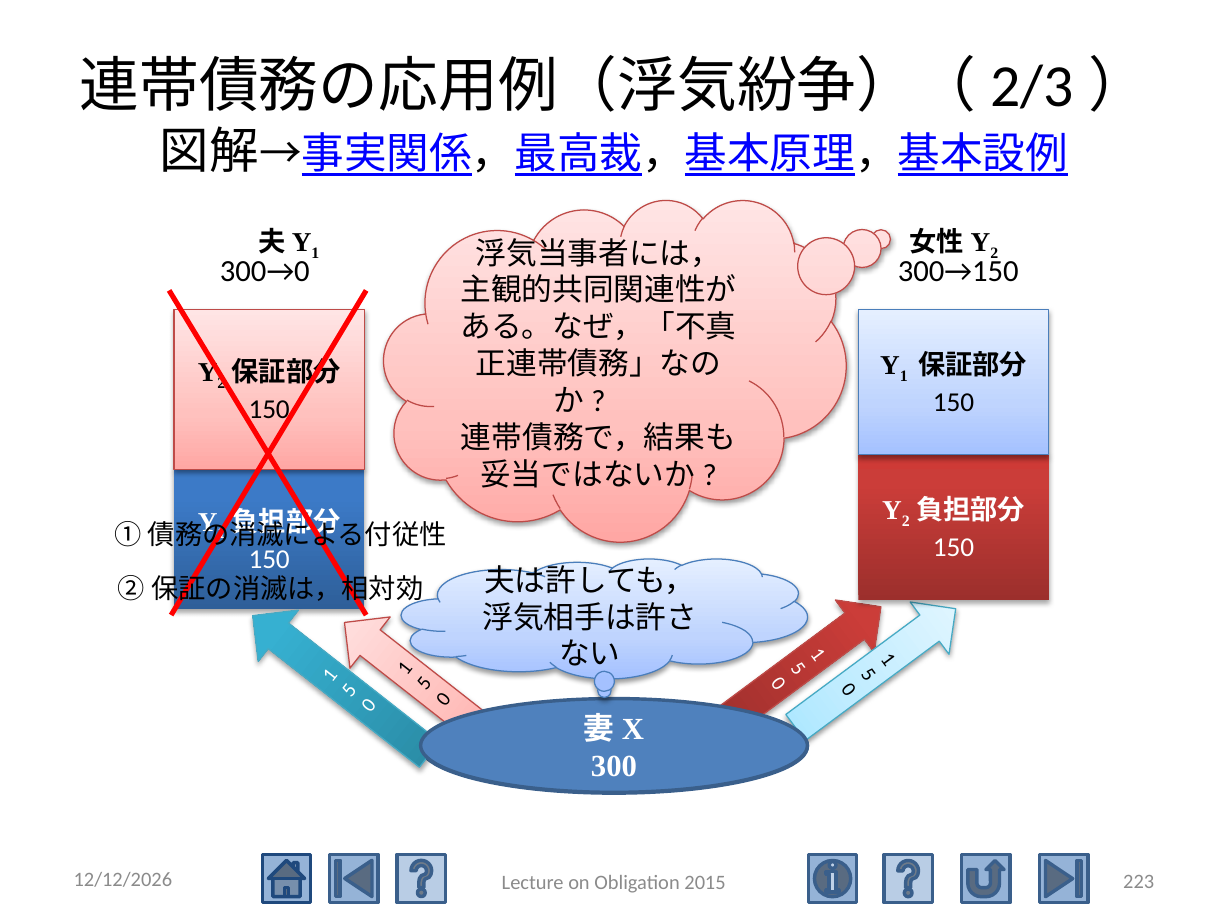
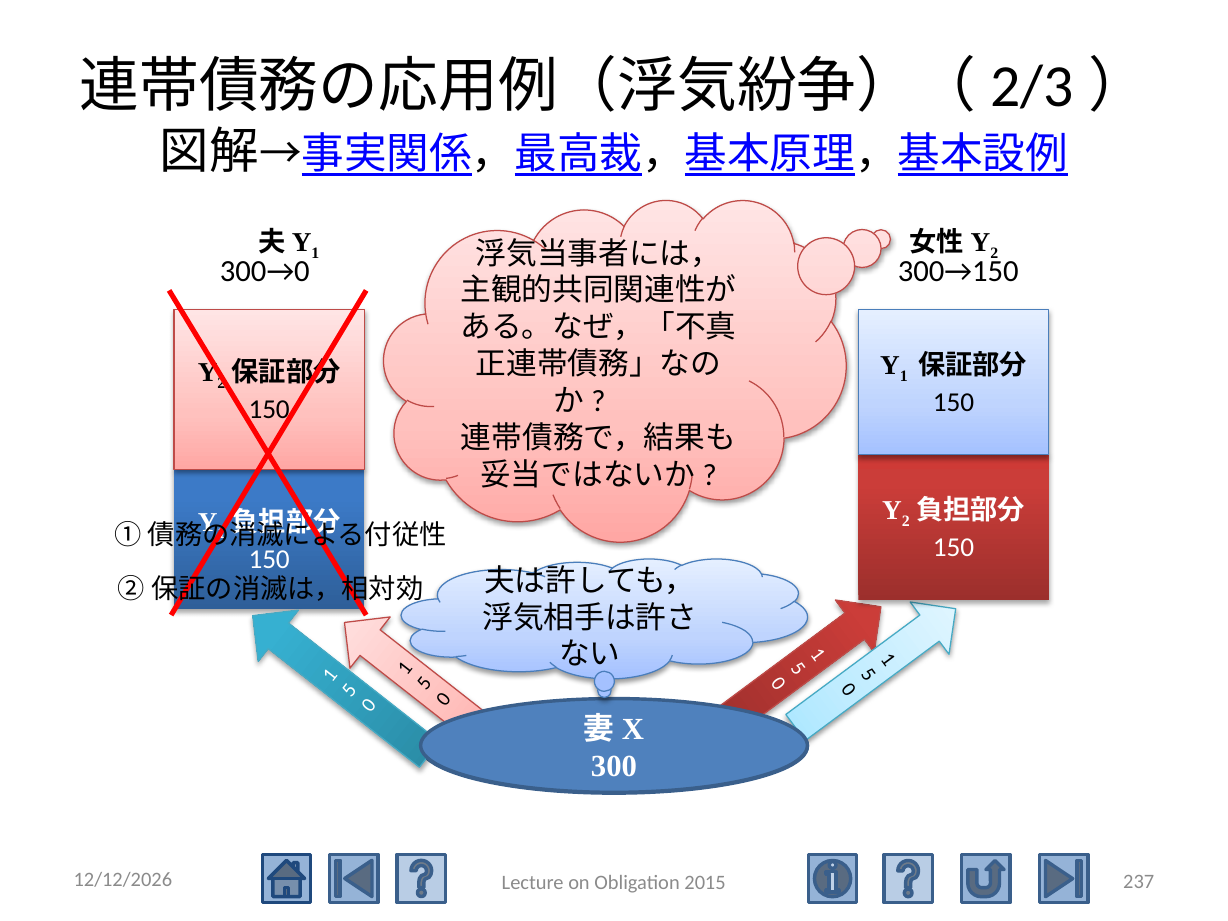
223: 223 -> 237 (1139, 882)
